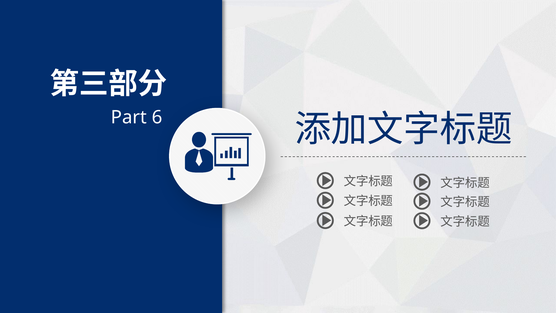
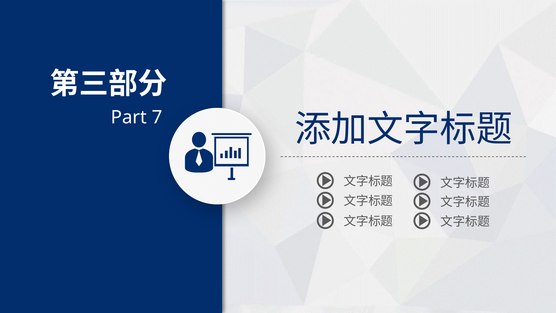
6: 6 -> 7 (157, 117)
